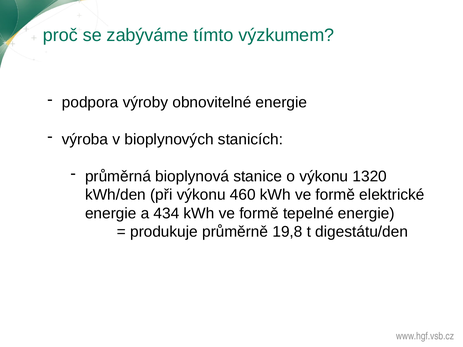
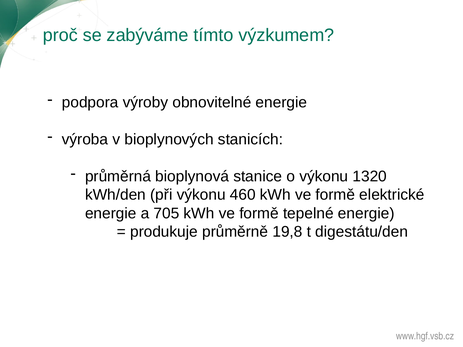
434: 434 -> 705 (166, 213)
